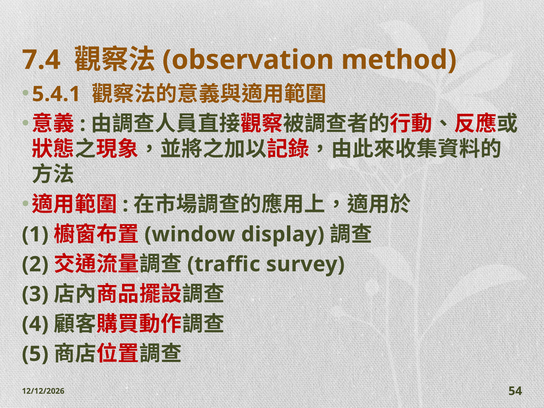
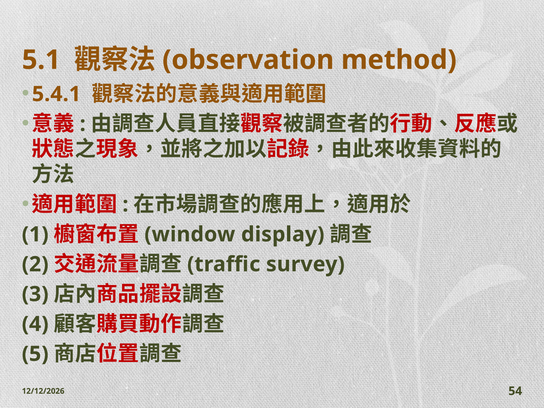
7.4: 7.4 -> 5.1 (41, 60)
